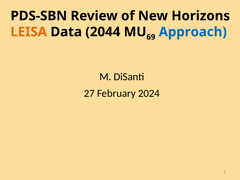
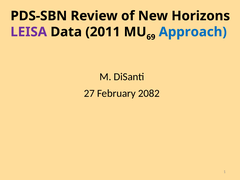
LEISA colour: orange -> purple (29, 32)
2044: 2044 -> 2011 (103, 32)
2024: 2024 -> 2082 (149, 93)
